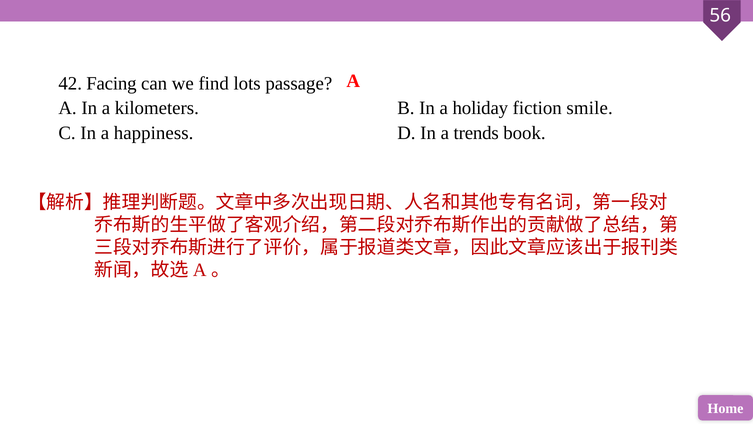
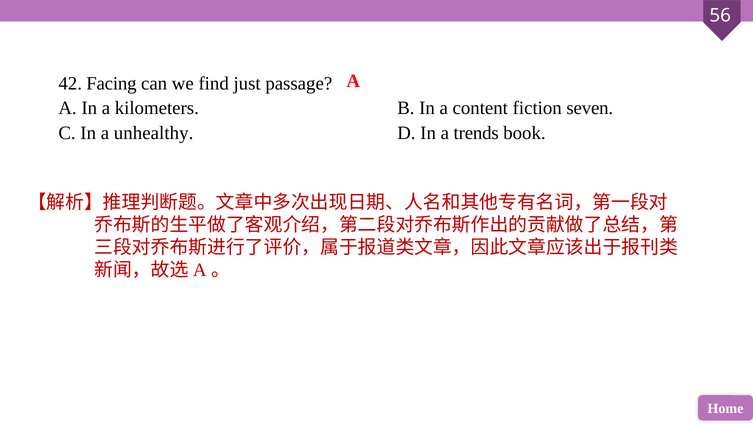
lots: lots -> just (247, 83)
holiday: holiday -> content (480, 108)
smile: smile -> seven (590, 108)
happiness: happiness -> unhealthy (154, 133)
